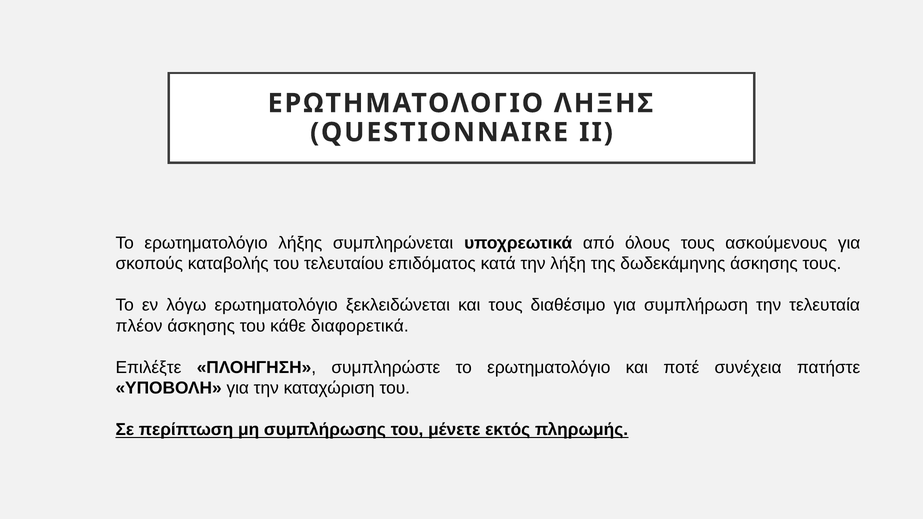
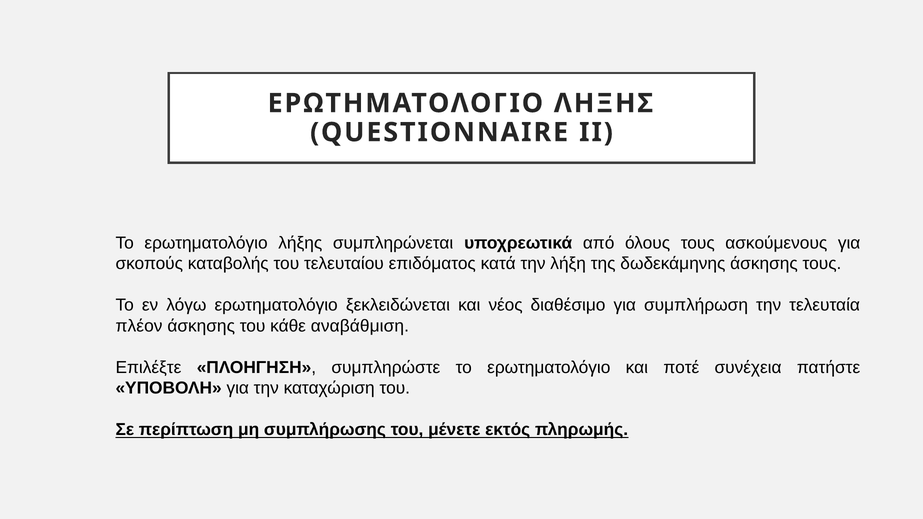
και τους: τους -> νέος (506, 305)
διαφορετικά: διαφορετικά -> αναβάθμιση (360, 326)
